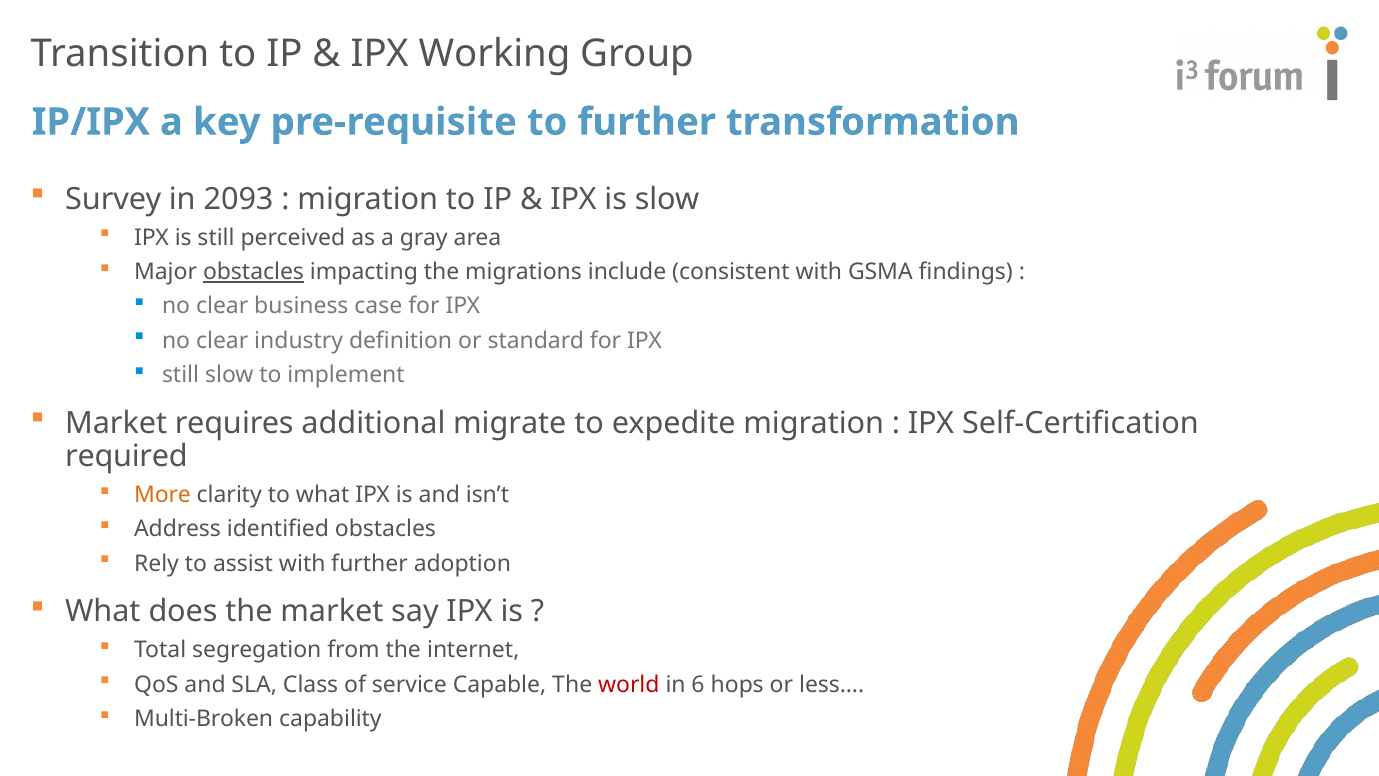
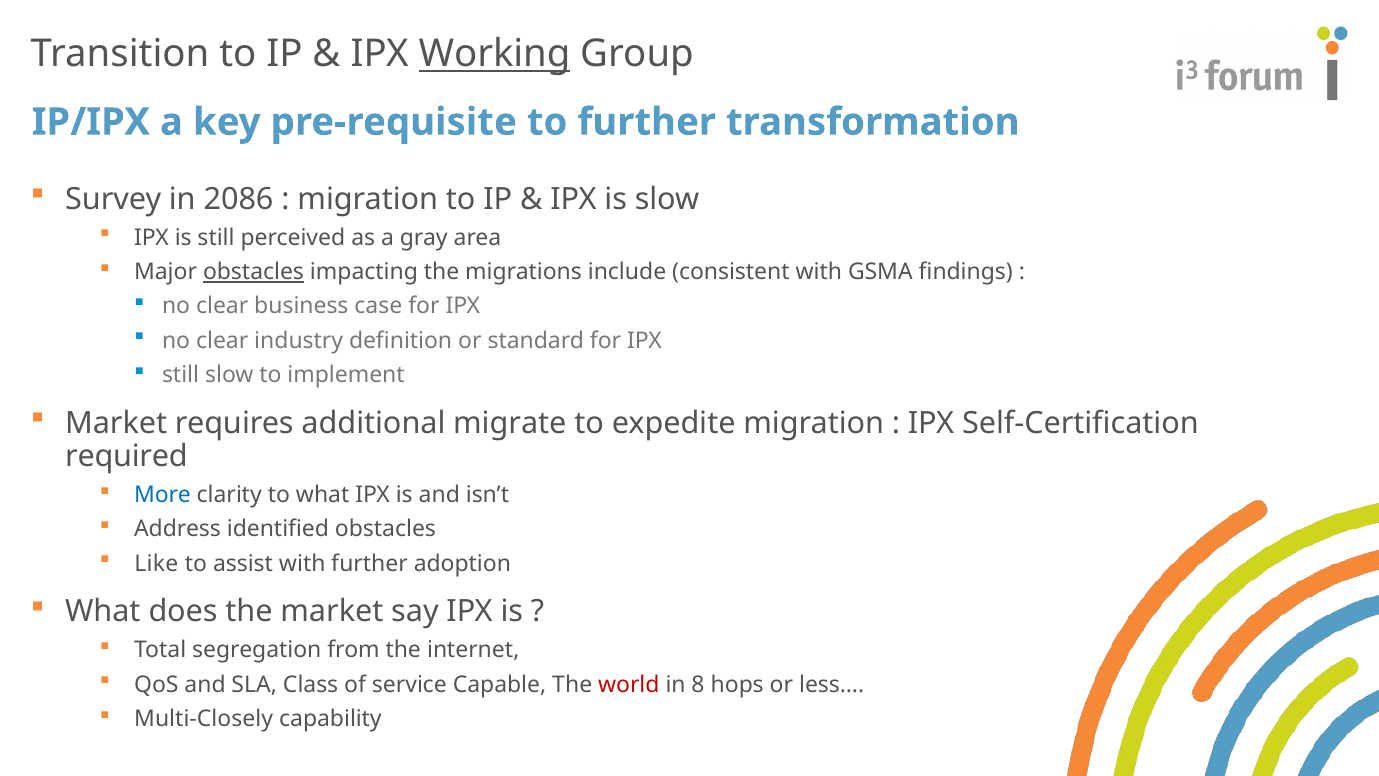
Working underline: none -> present (494, 54)
2093: 2093 -> 2086 (239, 199)
More colour: orange -> blue (163, 495)
Rely: Rely -> Like (156, 563)
6: 6 -> 8 (698, 684)
Multi-Broken: Multi-Broken -> Multi-Closely (204, 719)
